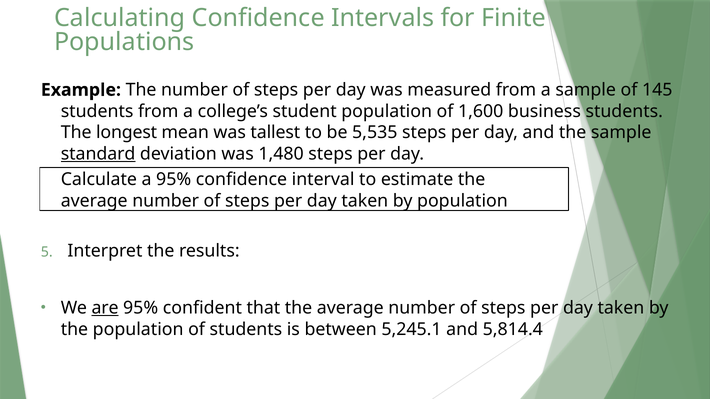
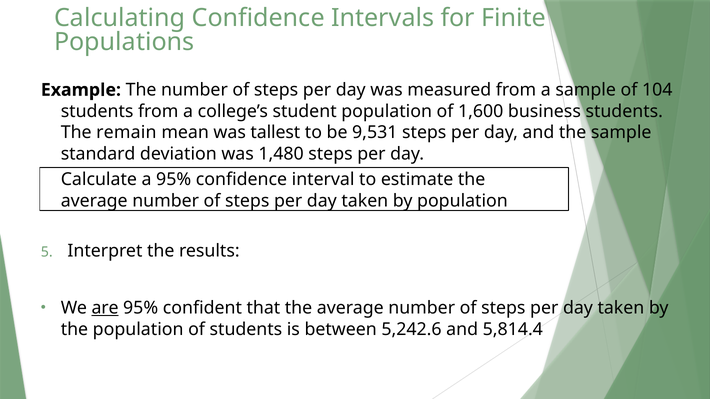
145: 145 -> 104 (657, 90)
longest: longest -> remain (126, 133)
5,535: 5,535 -> 9,531 (375, 133)
standard underline: present -> none (98, 154)
5,245.1: 5,245.1 -> 5,242.6 (412, 330)
